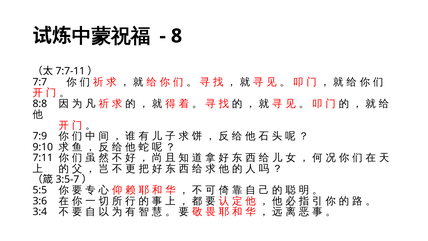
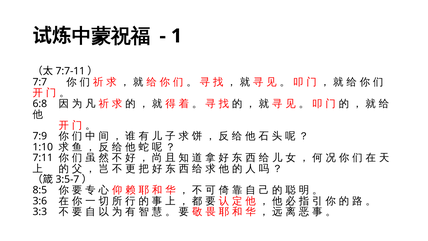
8: 8 -> 1 (177, 36)
8:8: 8:8 -> 6:8 (40, 104)
9:10: 9:10 -> 1:10 (43, 147)
5:5: 5:5 -> 8:5 (40, 190)
3:4: 3:4 -> 3:3 (40, 212)
